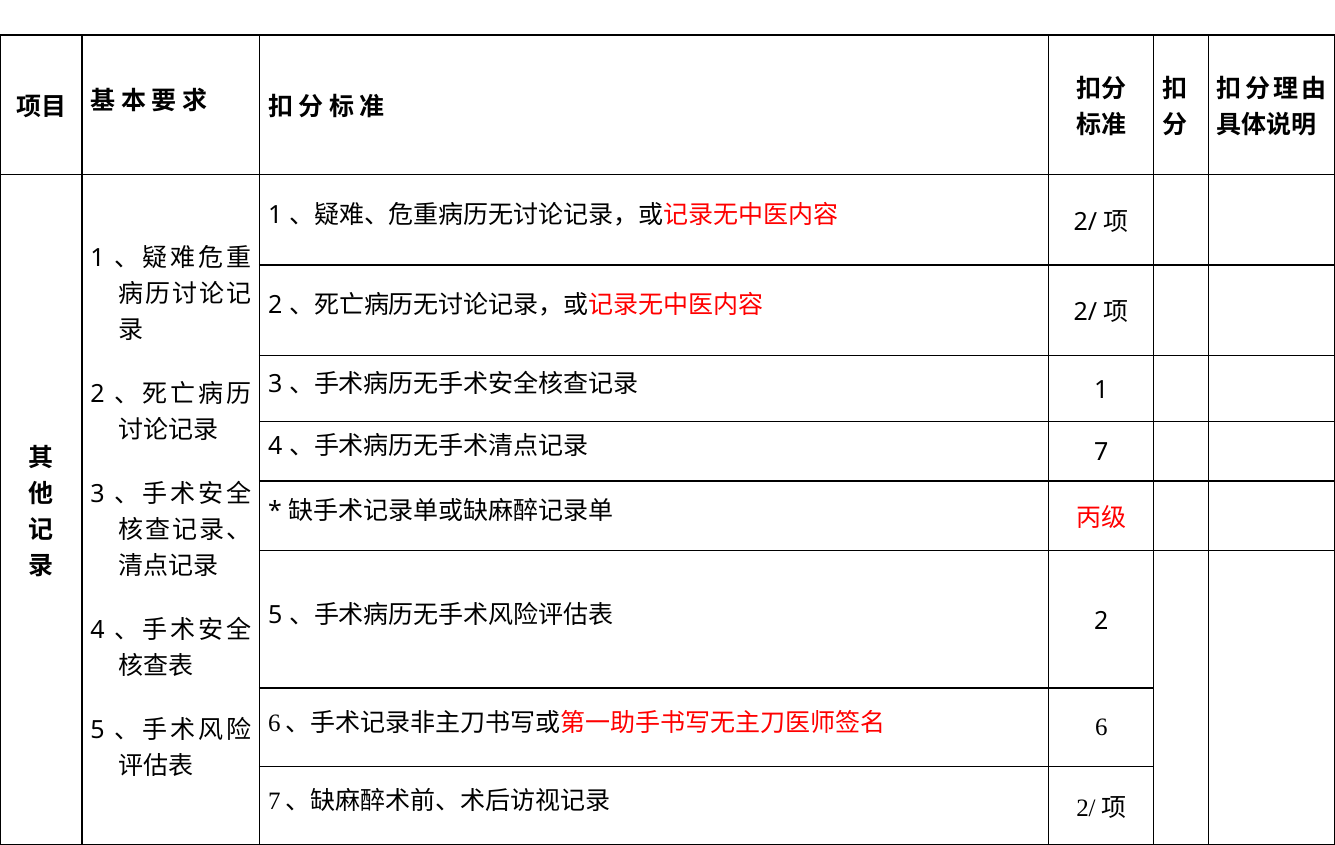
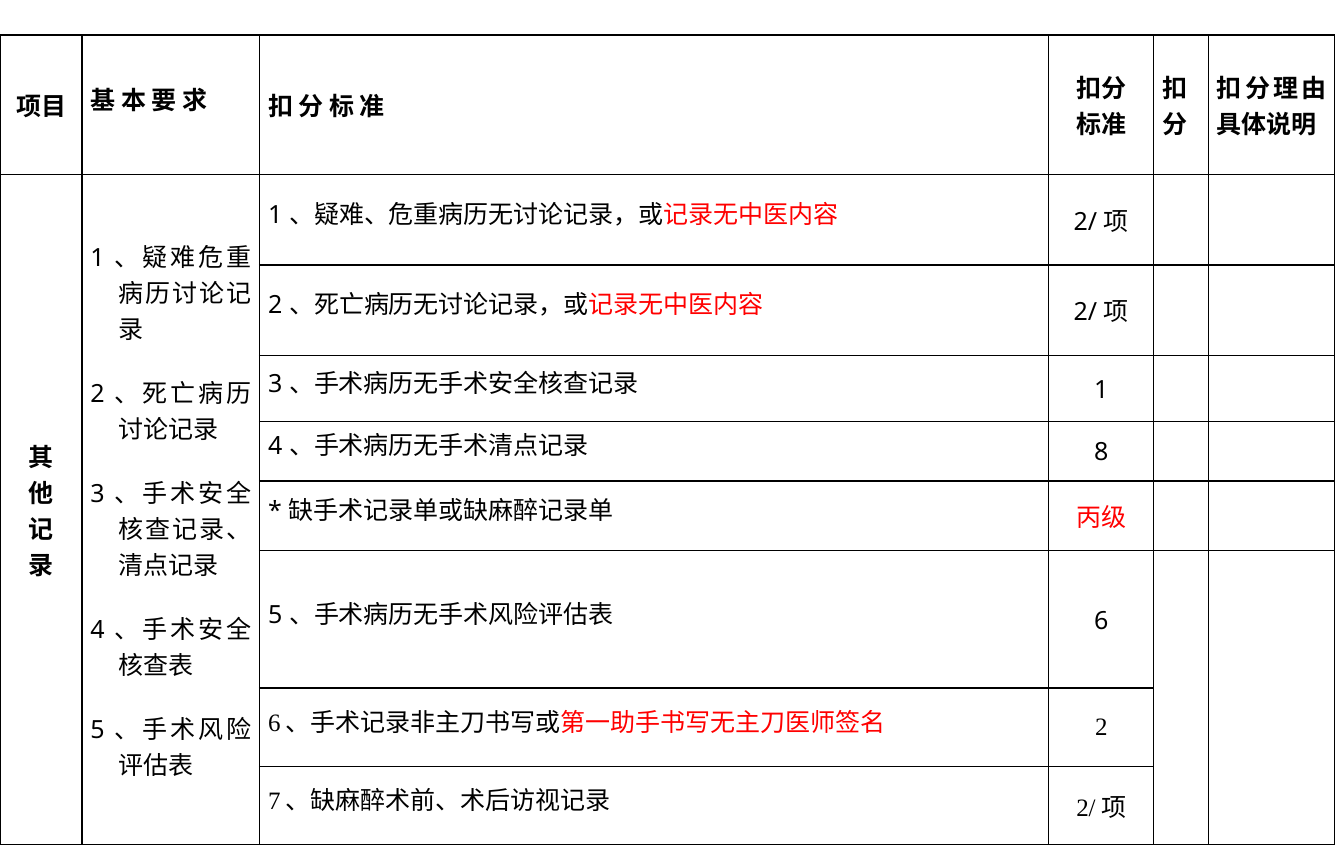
7: 7 -> 8 (1101, 453)
2: 2 -> 6 (1101, 621)
6: 6 -> 2 (1101, 727)
